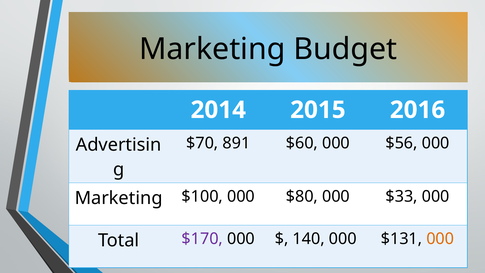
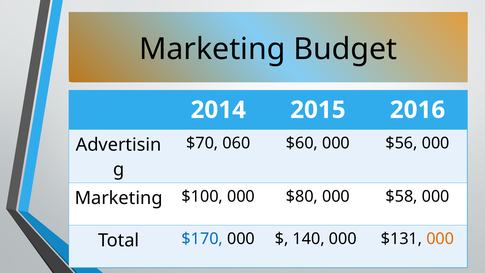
891: 891 -> 060 (236, 143)
$33: $33 -> $58 (402, 196)
$170 colour: purple -> blue (202, 239)
